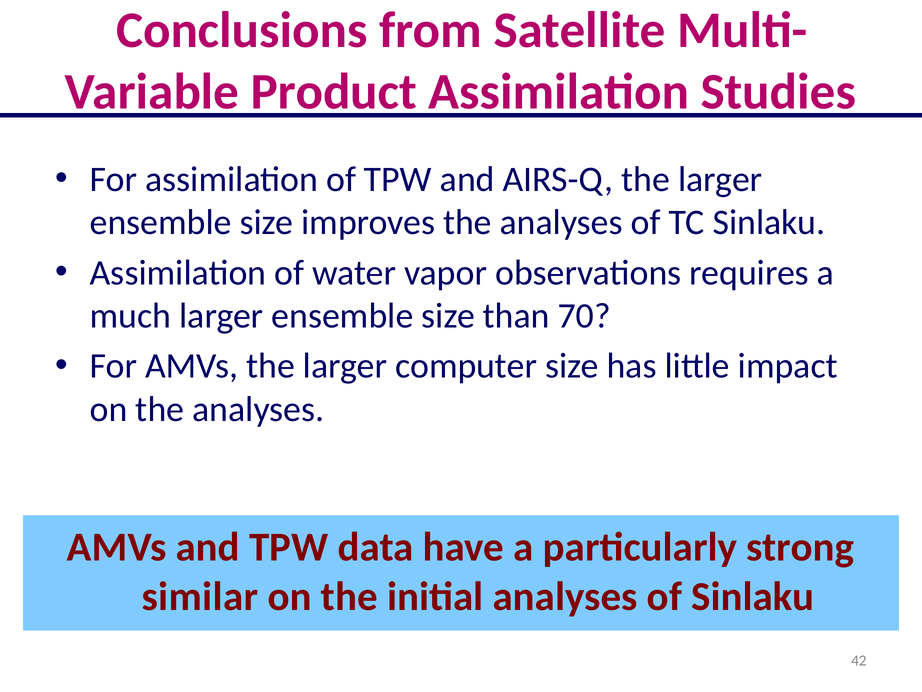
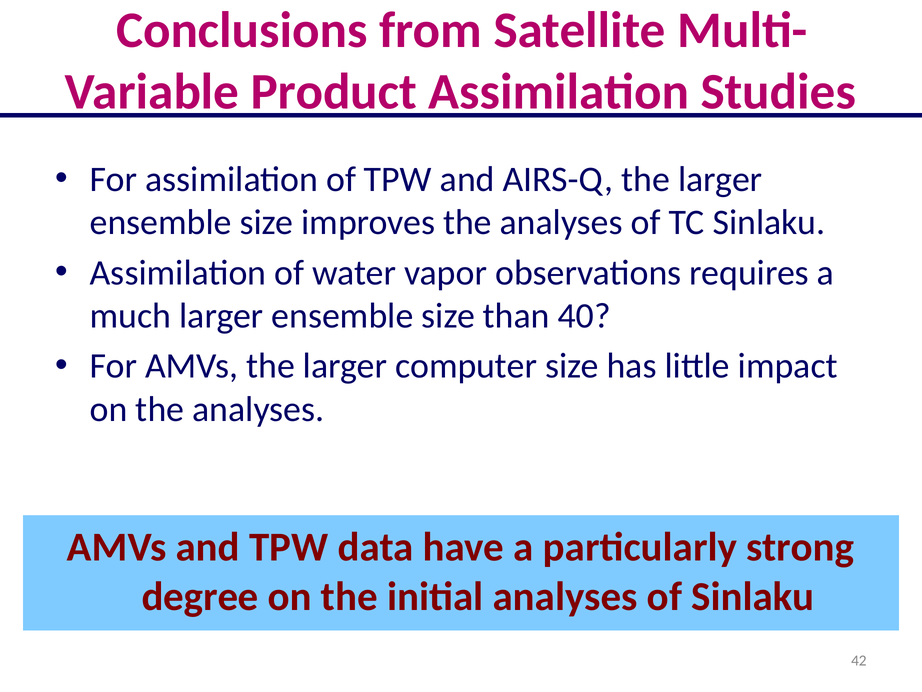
70: 70 -> 40 (584, 316)
similar: similar -> degree (200, 596)
